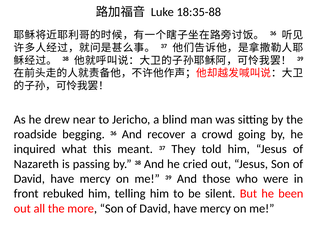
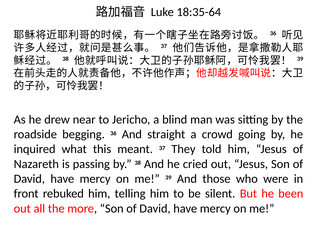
18:35-88: 18:35-88 -> 18:35-64 (199, 12)
recover: recover -> straight (166, 134)
